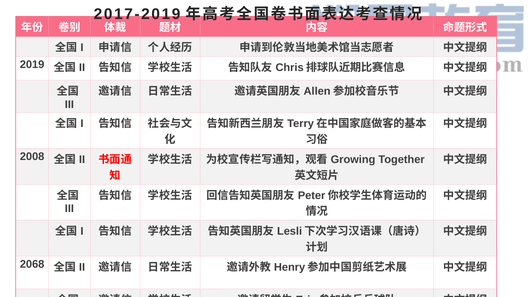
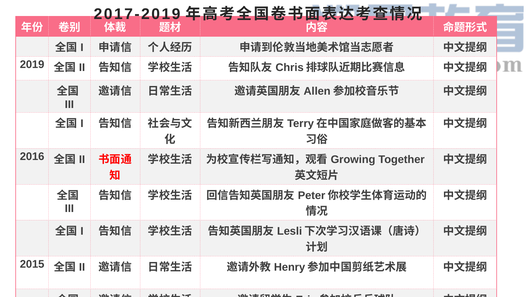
2008: 2008 -> 2016 (32, 157)
2068: 2068 -> 2015 (32, 264)
